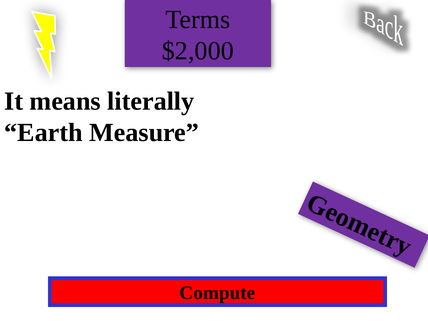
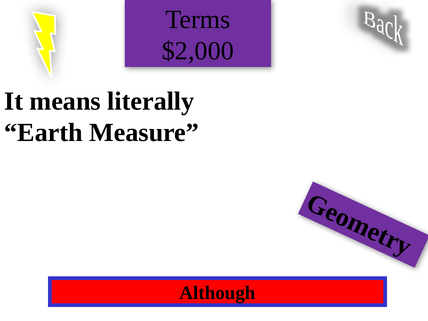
Compute: Compute -> Although (218, 293)
